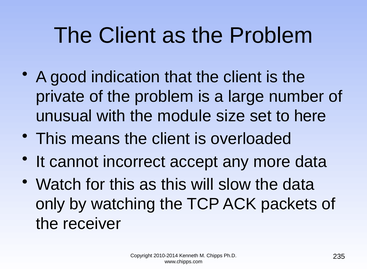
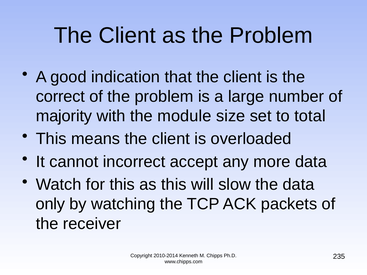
private: private -> correct (60, 97)
unusual: unusual -> majority (64, 116)
here: here -> total (310, 116)
